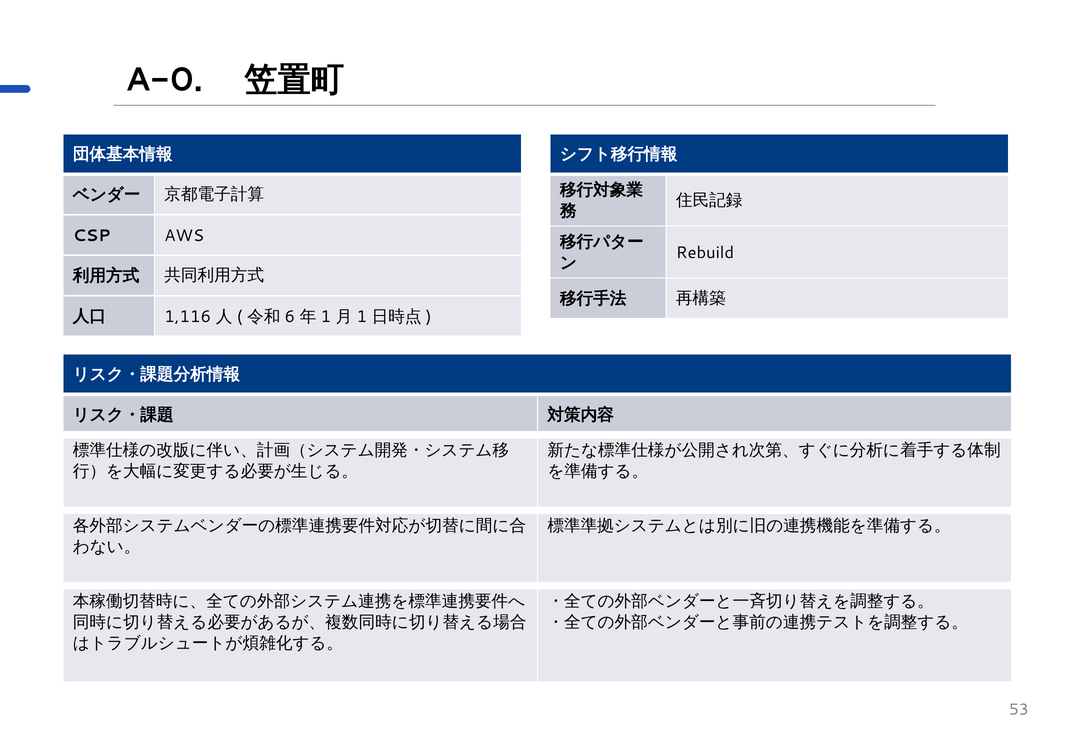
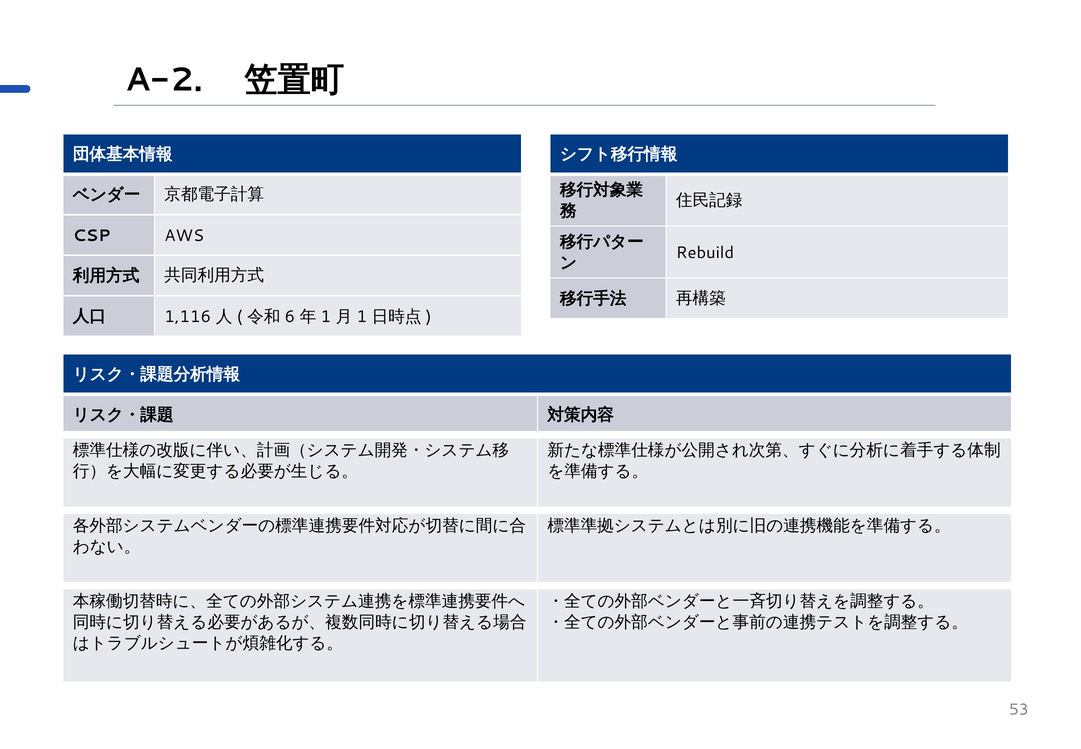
A-0: A-0 -> A-2 (164, 80)
